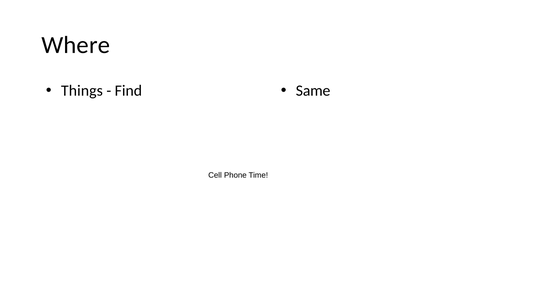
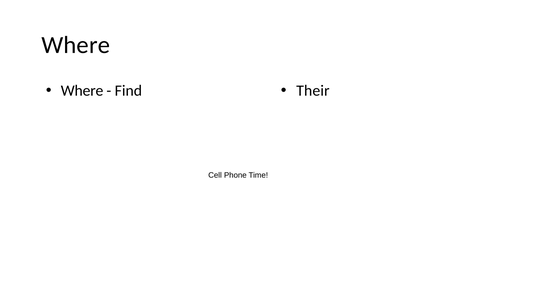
Things: Things -> Where (82, 91)
Same: Same -> Their (313, 91)
